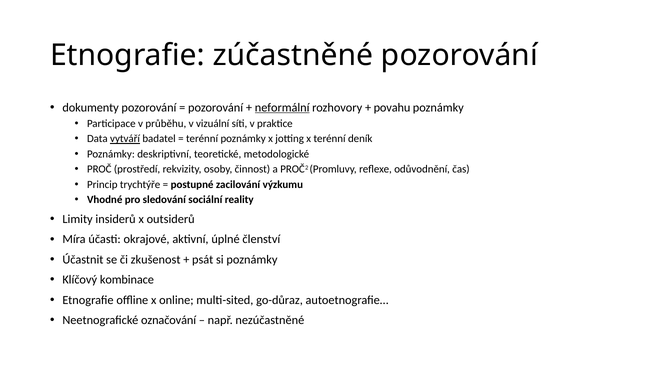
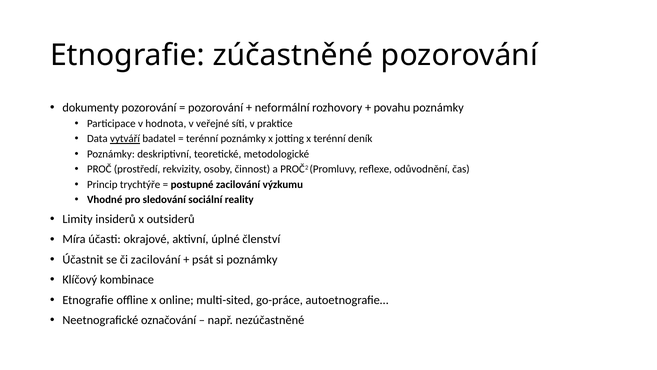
neformální underline: present -> none (282, 107)
průběhu: průběhu -> hodnota (166, 123)
vizuální: vizuální -> veřejné (213, 123)
či zkušenost: zkušenost -> zacilování (156, 259)
go-důraz: go-důraz -> go-práce (279, 300)
